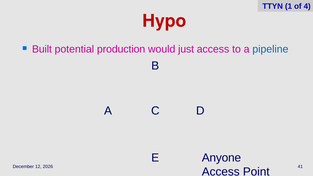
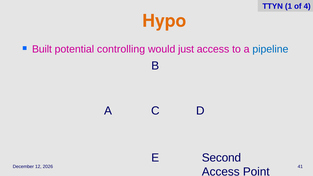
Hypo colour: red -> orange (164, 21)
production: production -> controlling (121, 49)
Anyone: Anyone -> Second (221, 158)
